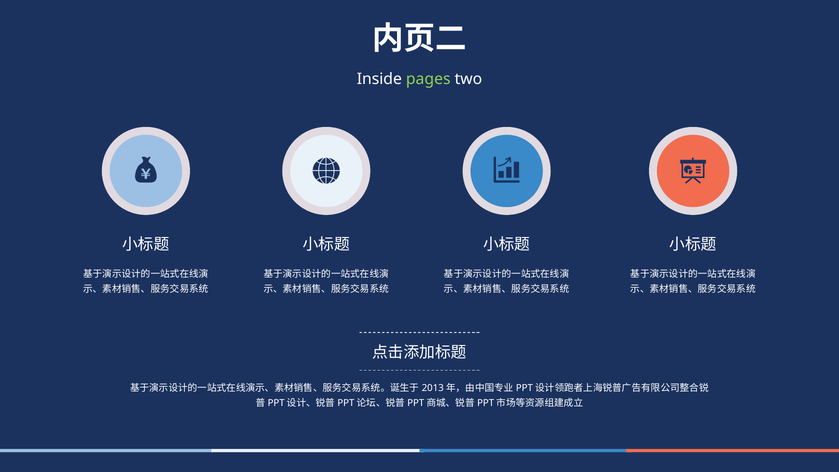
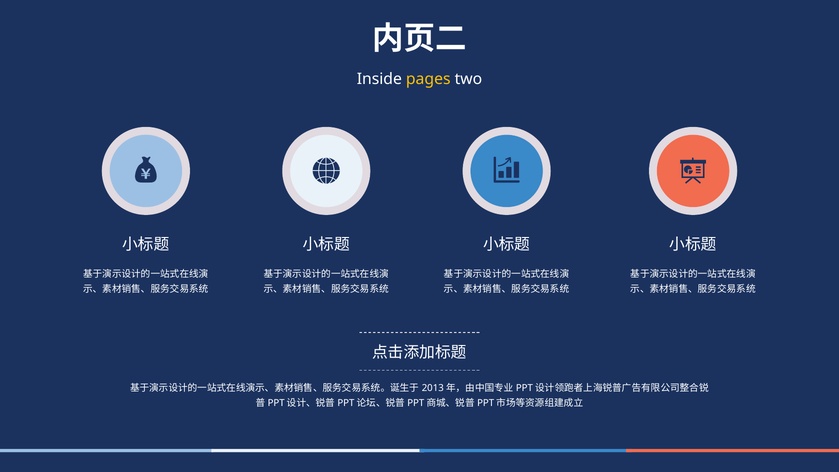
pages colour: light green -> yellow (428, 79)
